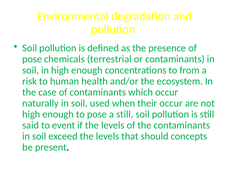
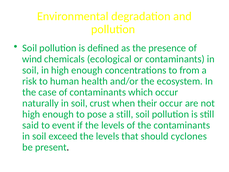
pose: pose -> wind (32, 59)
terrestrial: terrestrial -> ecological (109, 59)
used: used -> crust (100, 103)
concepts: concepts -> cyclones (189, 136)
